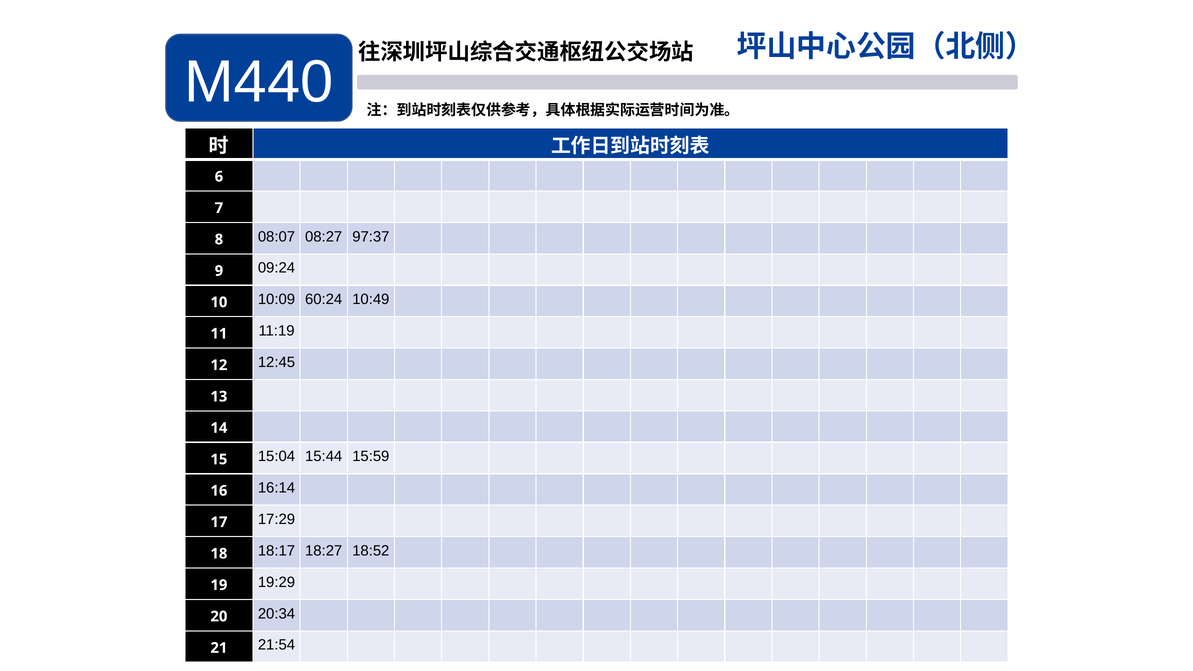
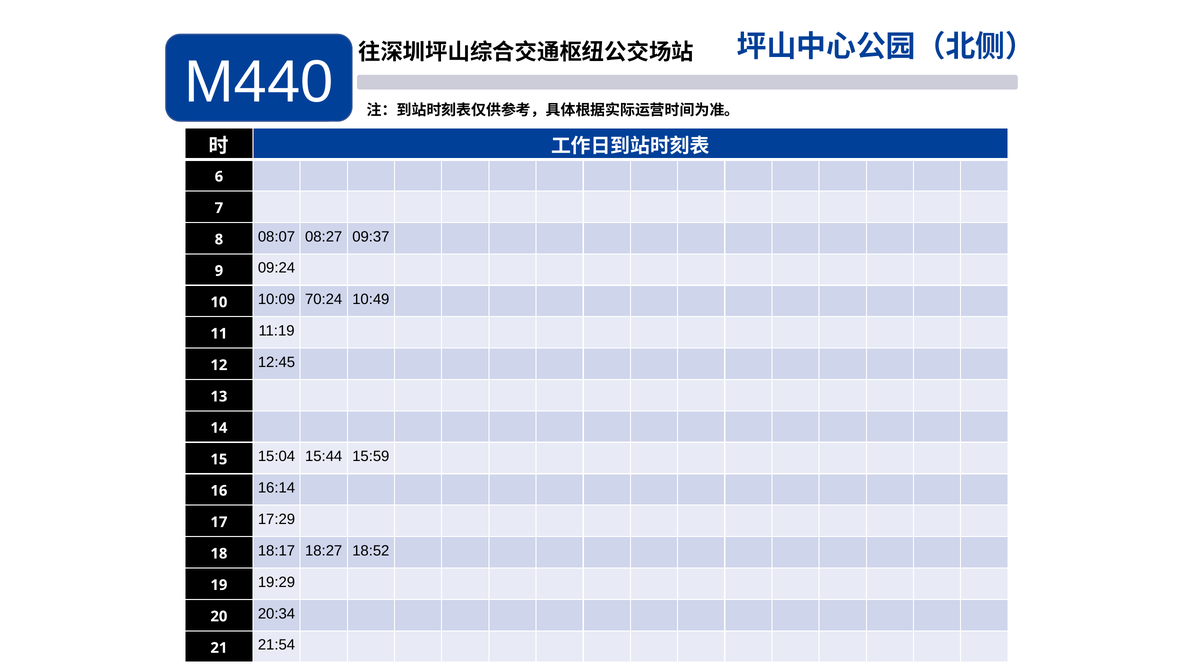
97:37: 97:37 -> 09:37 (371, 237)
60:24: 60:24 -> 70:24 (324, 300)
